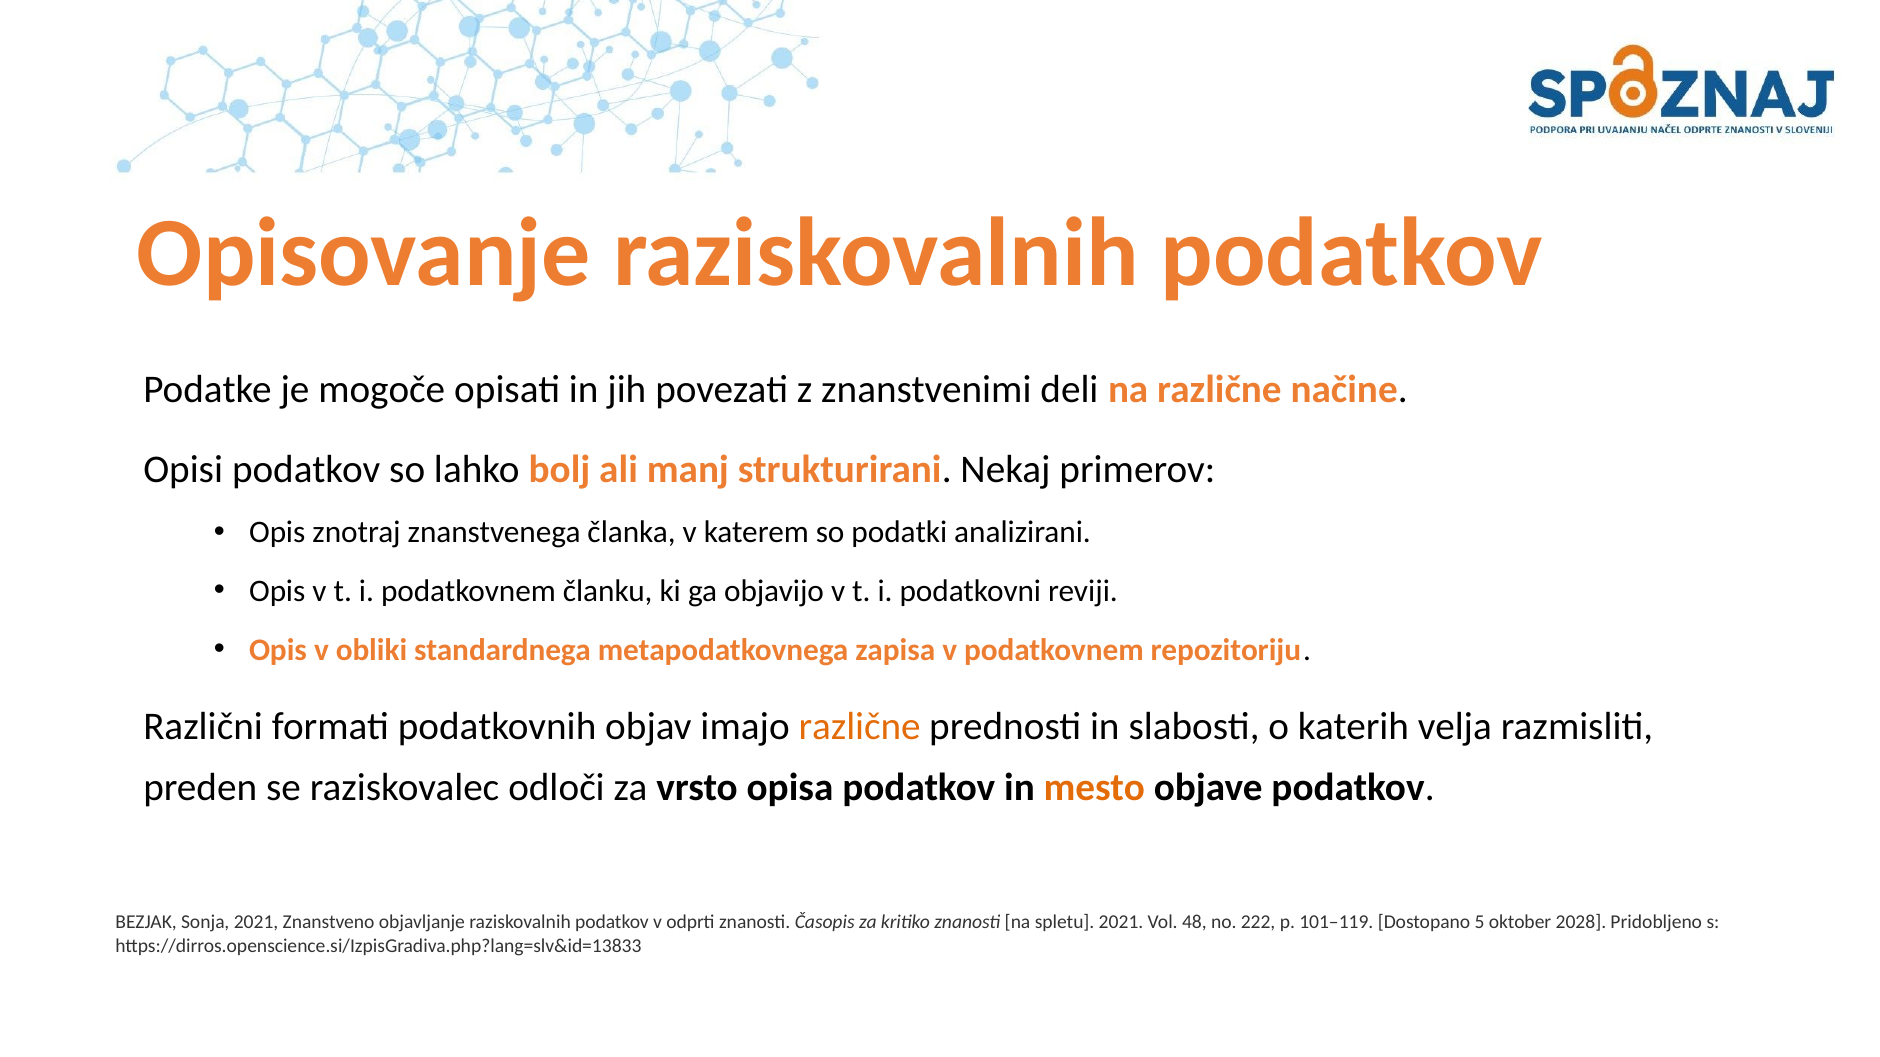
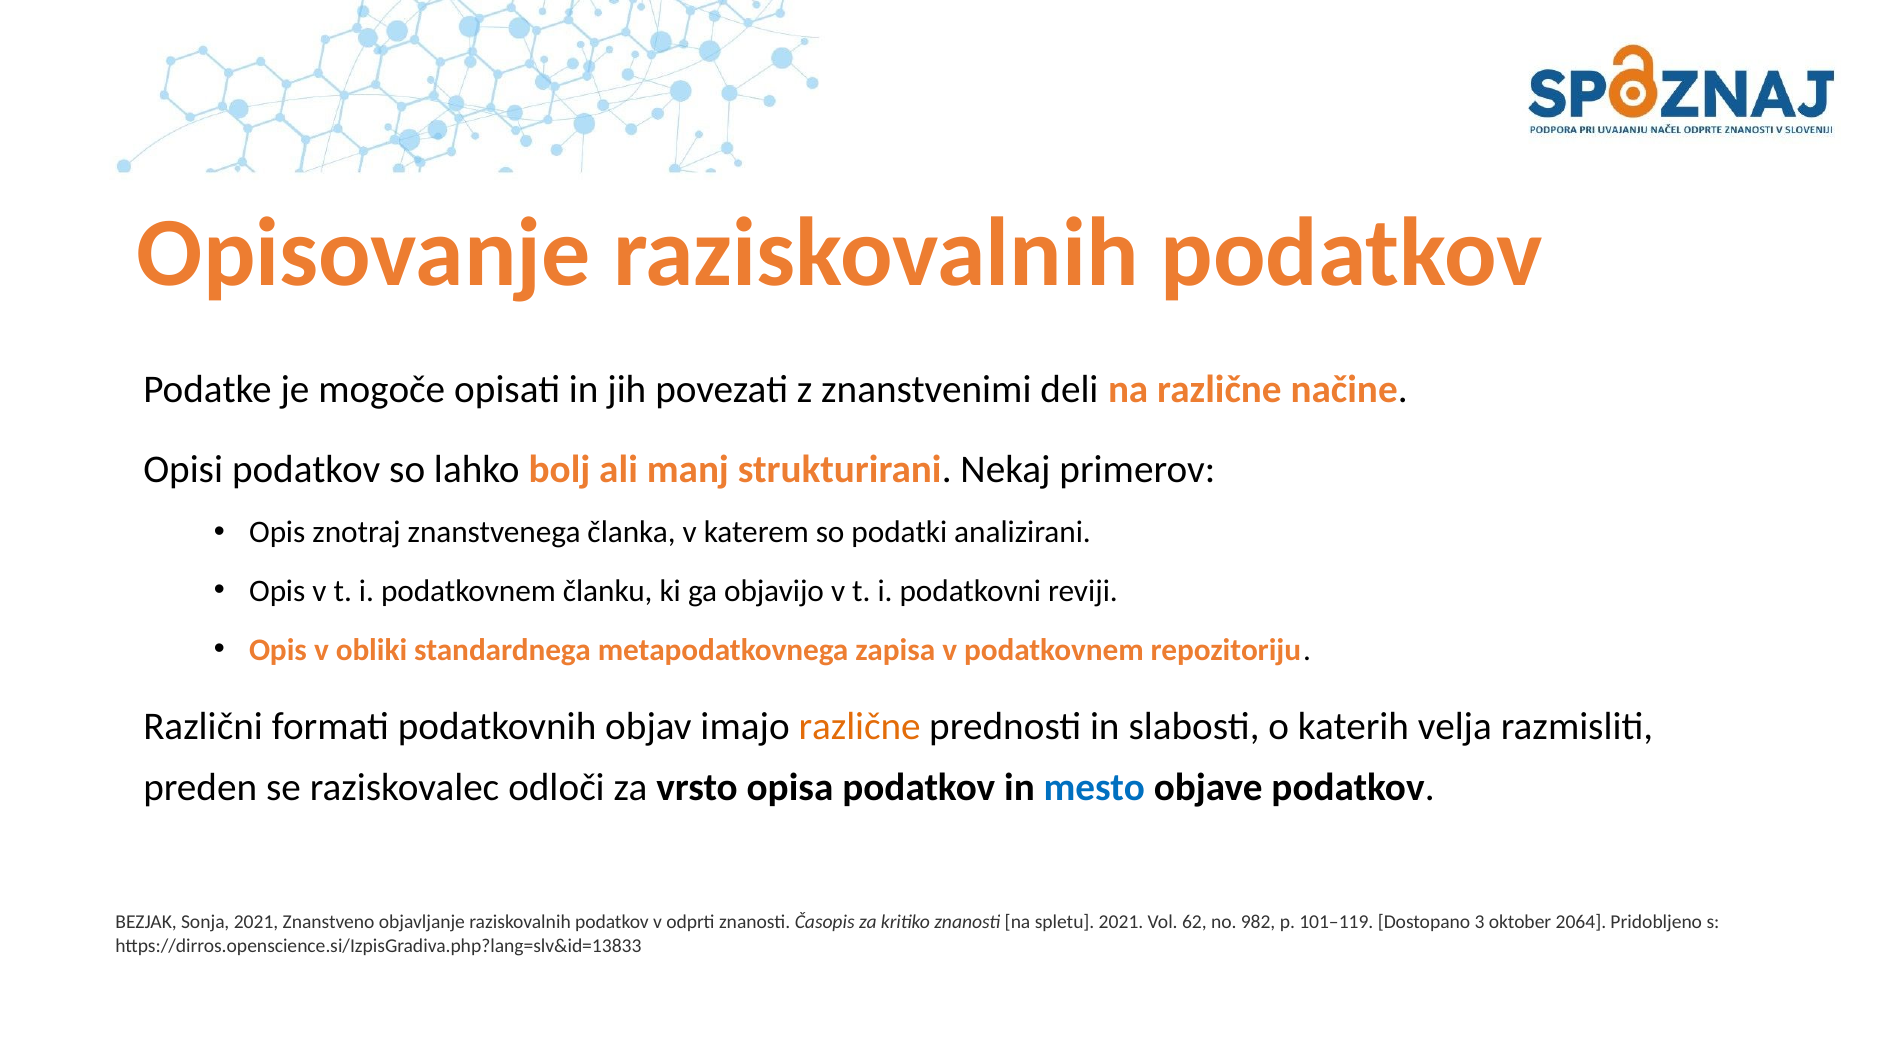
mesto colour: orange -> blue (1094, 788)
48: 48 -> 62 (1194, 922)
222: 222 -> 982 (1258, 922)
5: 5 -> 3 (1480, 922)
2028: 2028 -> 2064 (1581, 922)
